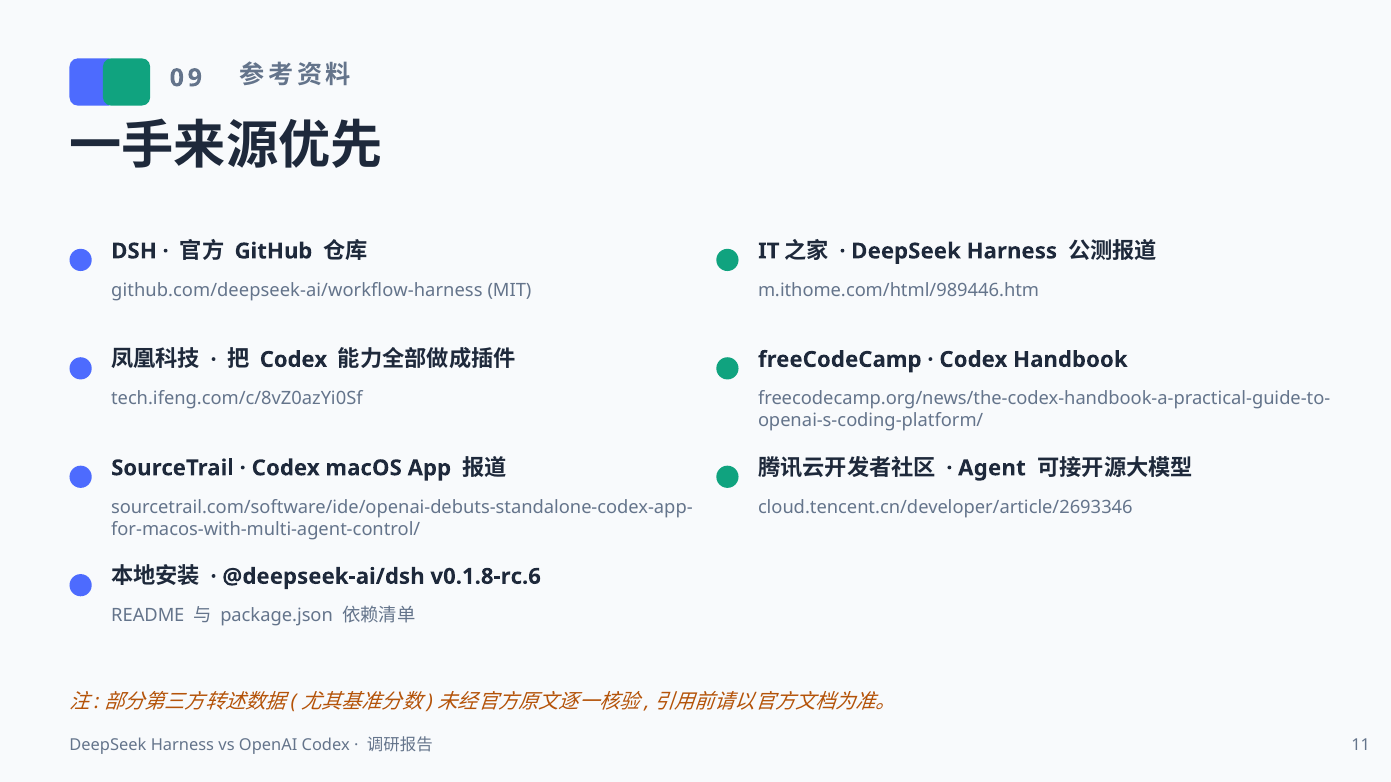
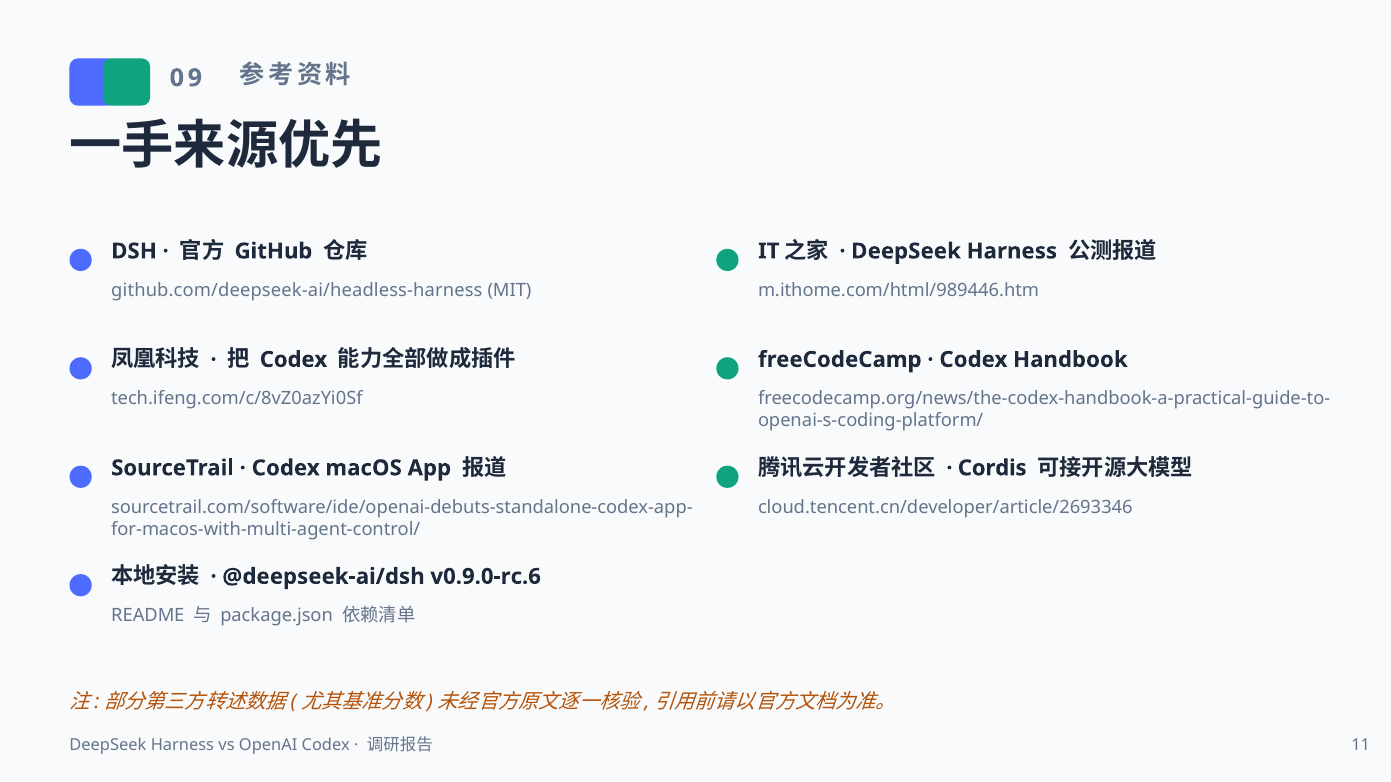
github.com/deepseek-ai/workflow-harness: github.com/deepseek-ai/workflow-harness -> github.com/deepseek-ai/headless-harness (297, 290)
Agent: Agent -> Cordis (992, 468)
v0.1.8-rc.6: v0.1.8-rc.6 -> v0.9.0-rc.6 (486, 577)
